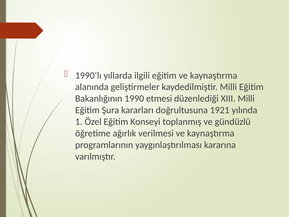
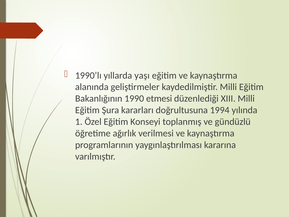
ilgili: ilgili -> yaşı (142, 75)
1921: 1921 -> 1994 (220, 110)
